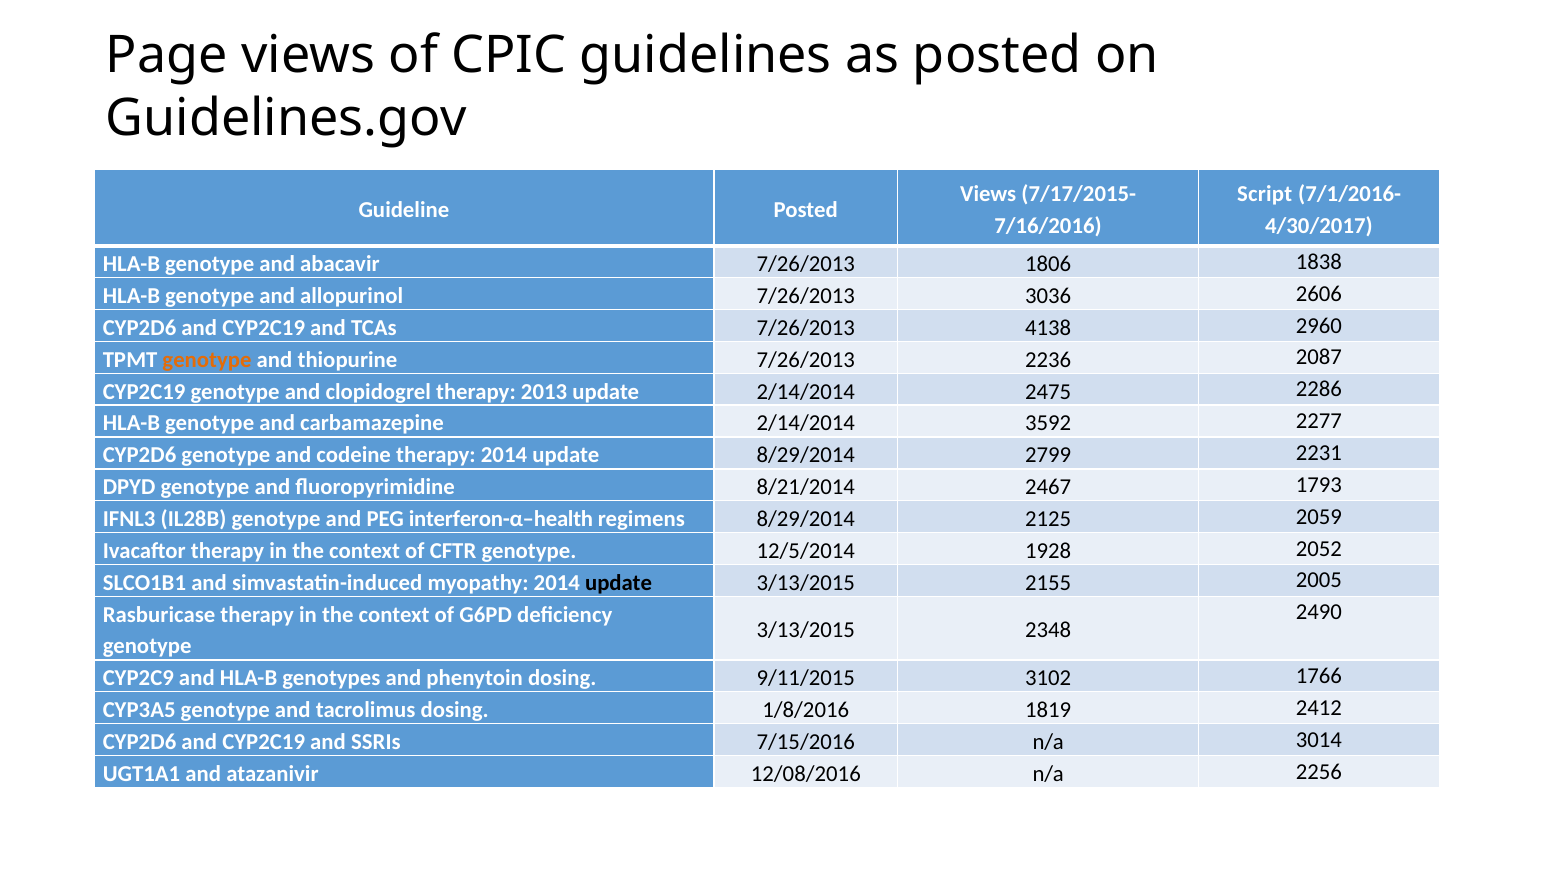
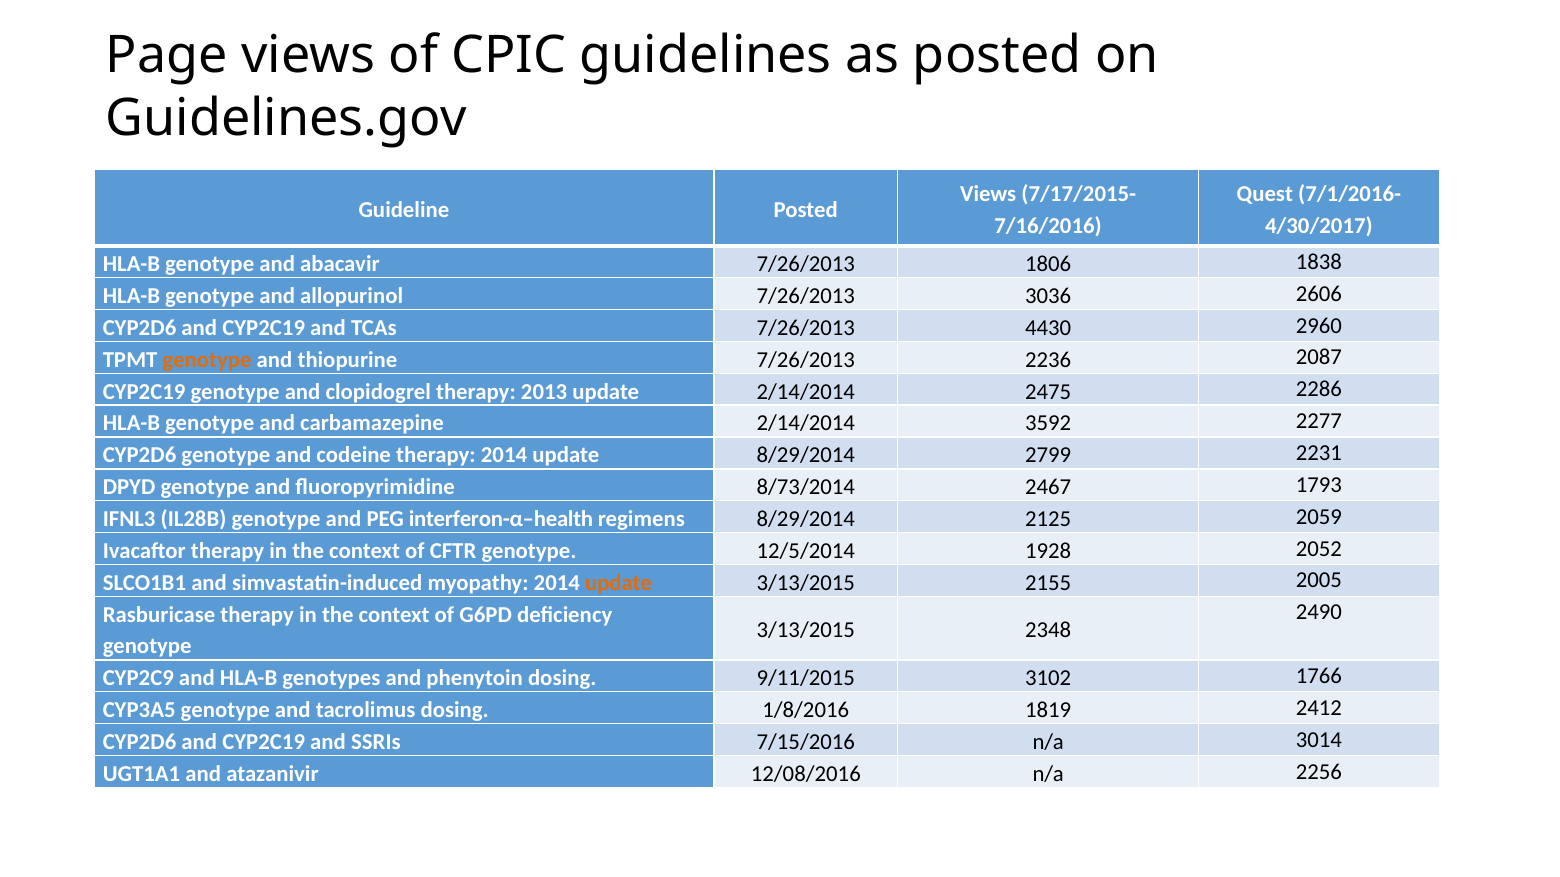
Script: Script -> Quest (1265, 194)
4138: 4138 -> 4430 (1048, 328)
8/21/2014: 8/21/2014 -> 8/73/2014 (806, 487)
update colour: black -> orange (619, 583)
